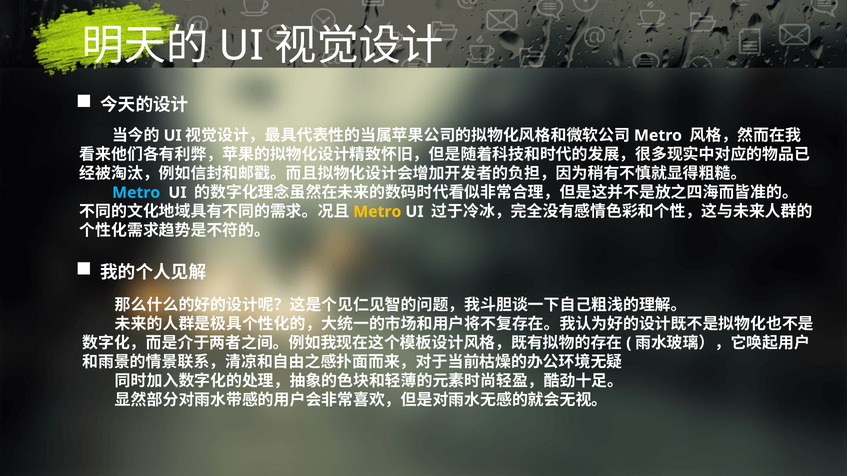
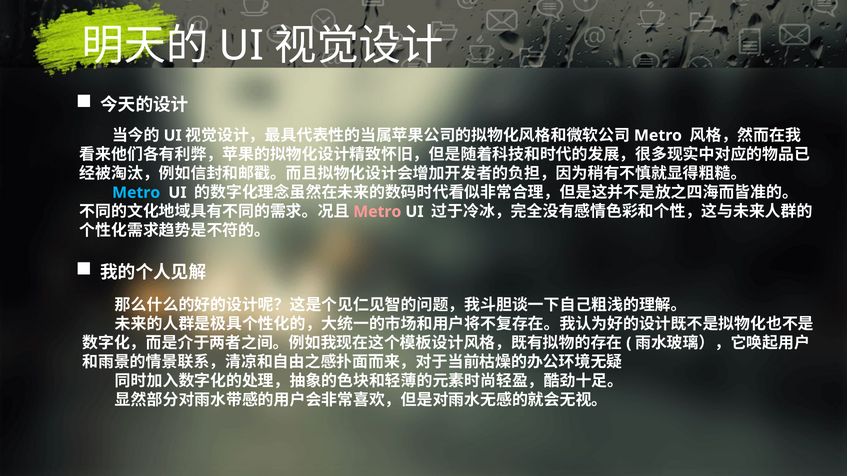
Metro colour: yellow -> pink (377, 212)
